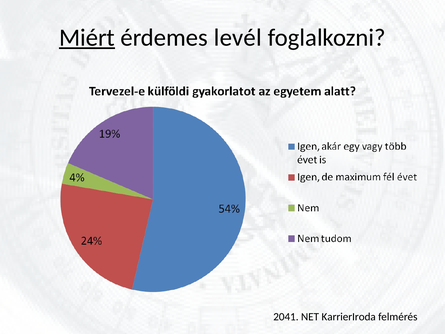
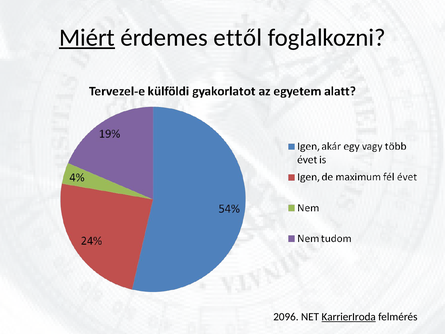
levél: levél -> ettől (238, 37)
2041: 2041 -> 2096 (286, 317)
KarrierIroda underline: none -> present (349, 317)
